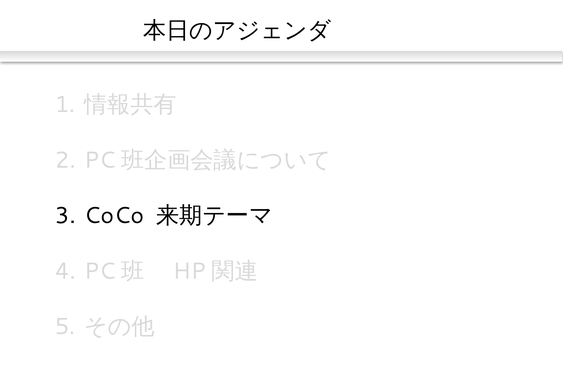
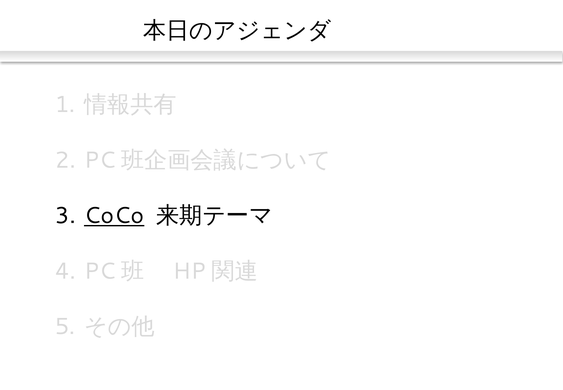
CoCo underline: none -> present (114, 216)
